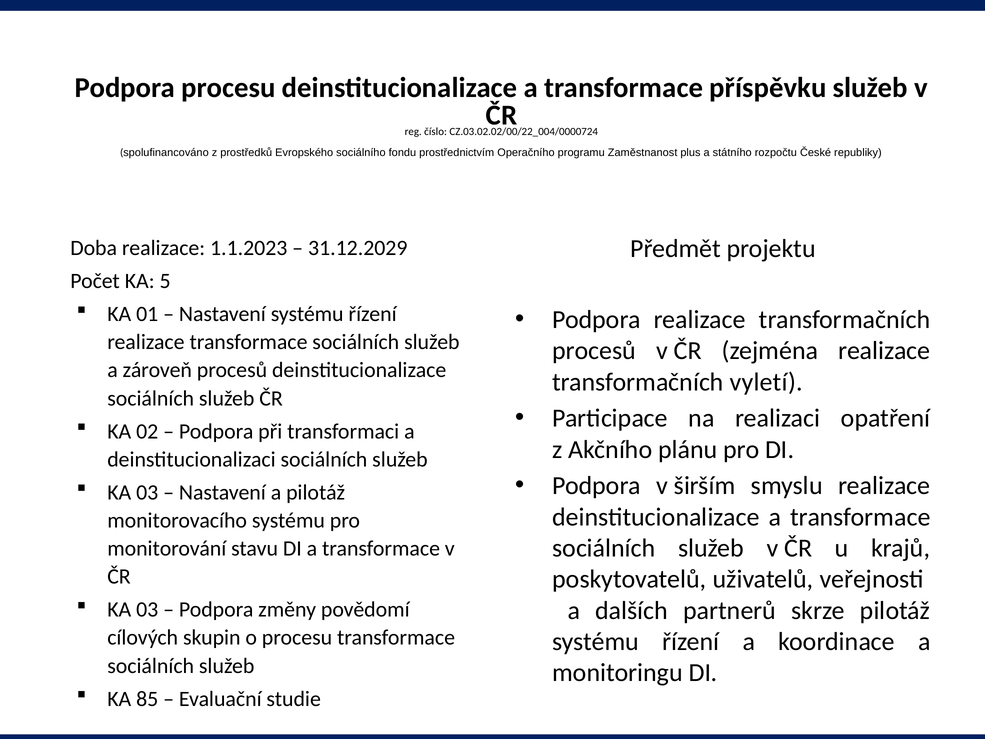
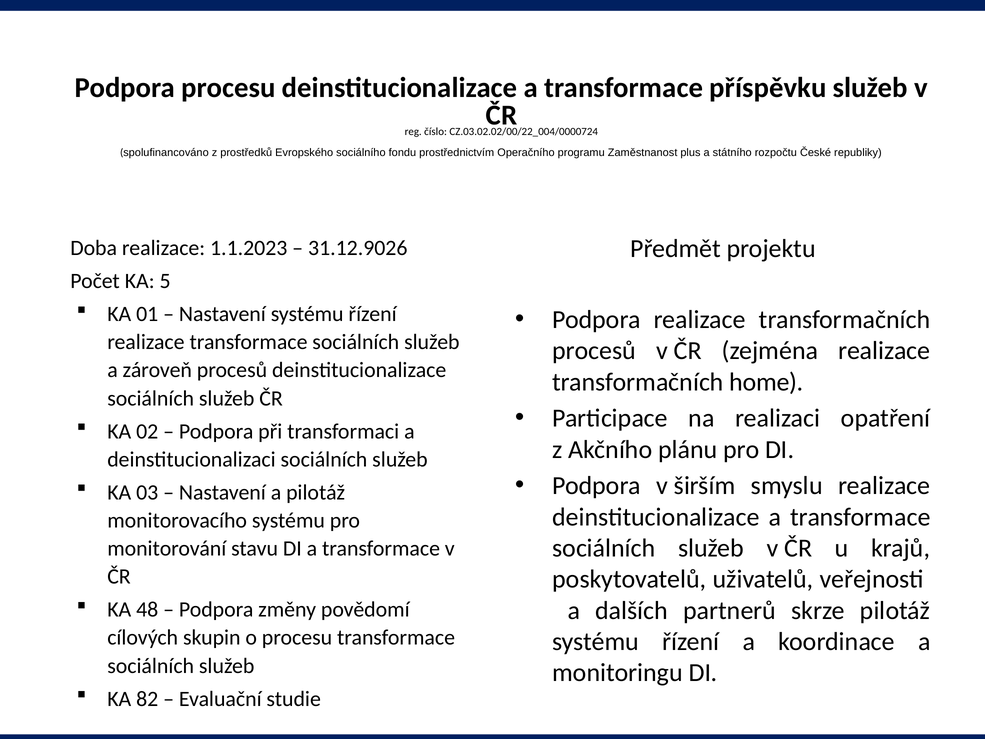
31.12.2029: 31.12.2029 -> 31.12.9026 (358, 248)
vyletí: vyletí -> home (766, 382)
03: 03 -> 48 (147, 609)
85: 85 -> 82 (147, 699)
